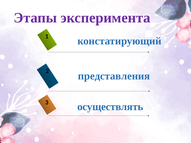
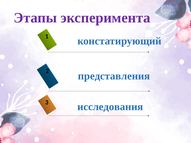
осуществлять: осуществлять -> исследования (110, 107)
